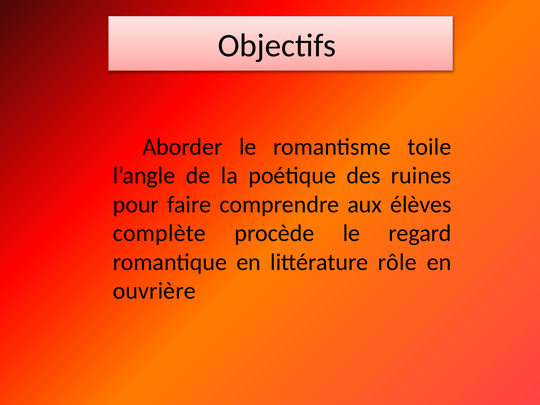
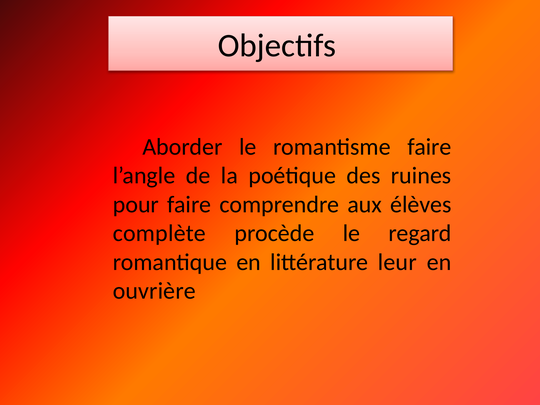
romantisme toile: toile -> faire (429, 147)
rôle: rôle -> leur (397, 262)
